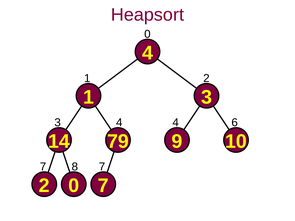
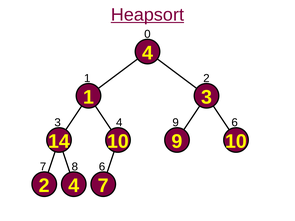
Heapsort underline: none -> present (147, 15)
4 4: 4 -> 9 (176, 123)
14 79: 79 -> 10 (118, 141)
8 7: 7 -> 6 (102, 167)
2 0: 0 -> 4 (74, 186)
